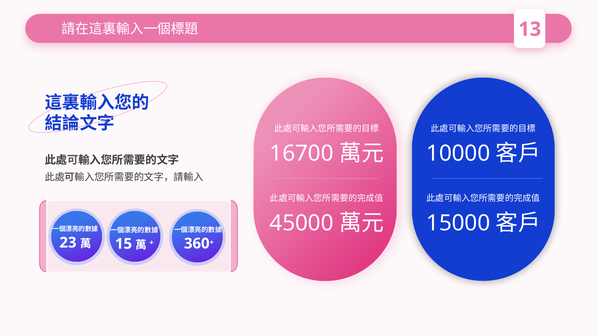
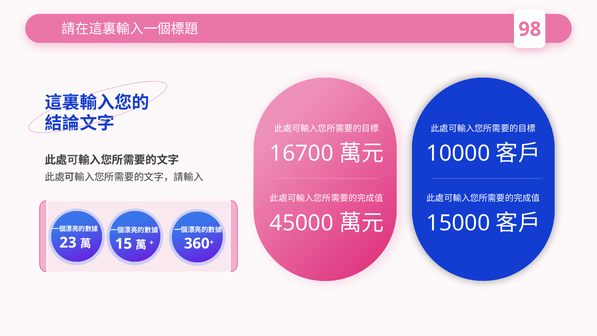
13: 13 -> 98 (530, 29)
